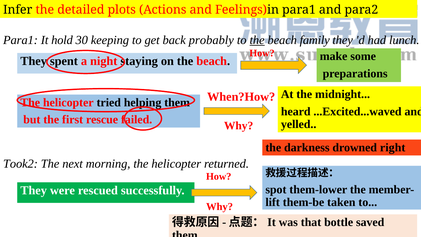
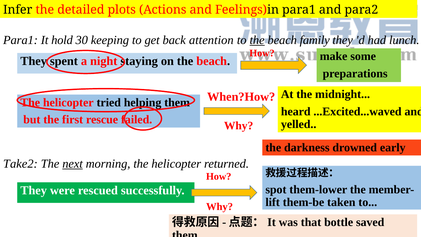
probably: probably -> attention (211, 40)
right: right -> early (393, 147)
Took2: Took2 -> Take2 (20, 164)
next underline: none -> present (73, 164)
